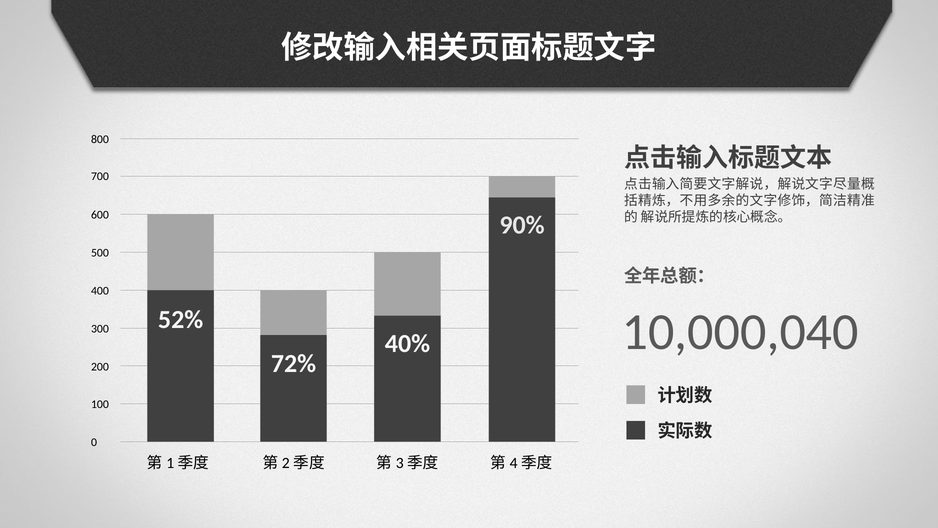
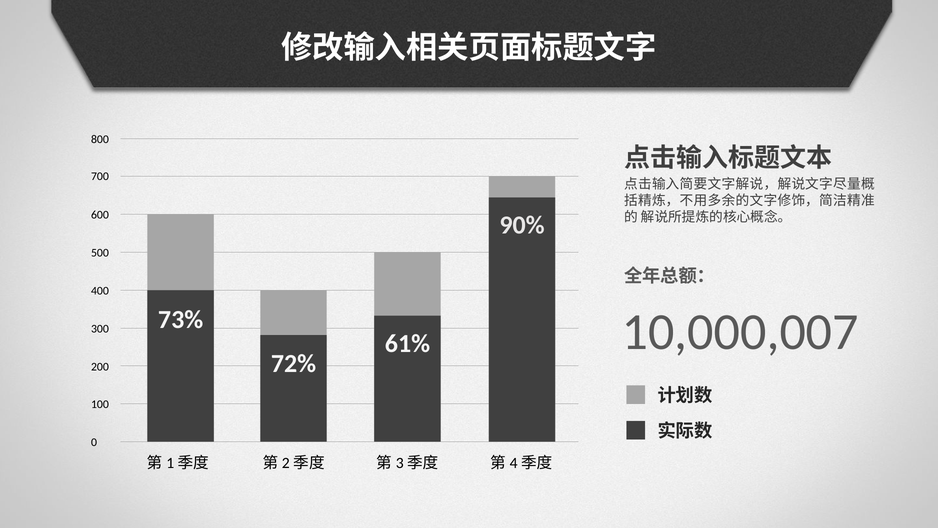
52%: 52% -> 73% (181, 320)
10,000,040: 10,000,040 -> 10,000,007 (740, 332)
40%: 40% -> 61% (407, 344)
